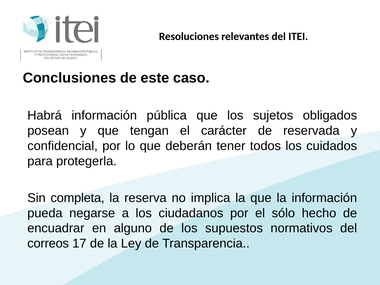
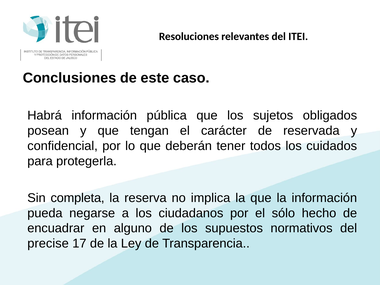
correos: correos -> precise (48, 243)
